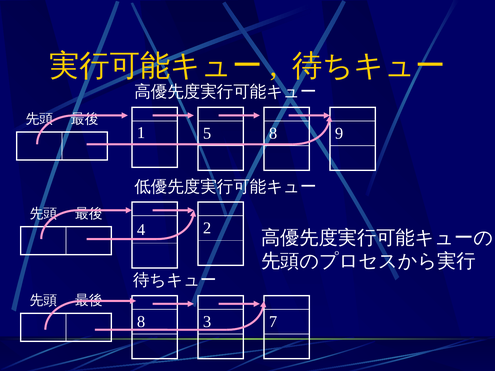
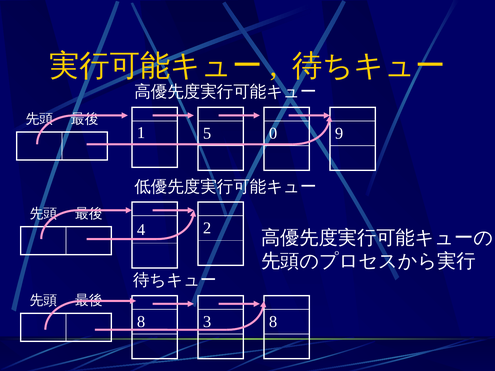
5 8: 8 -> 0 (273, 133)
7: 7 -> 8 (273, 322)
